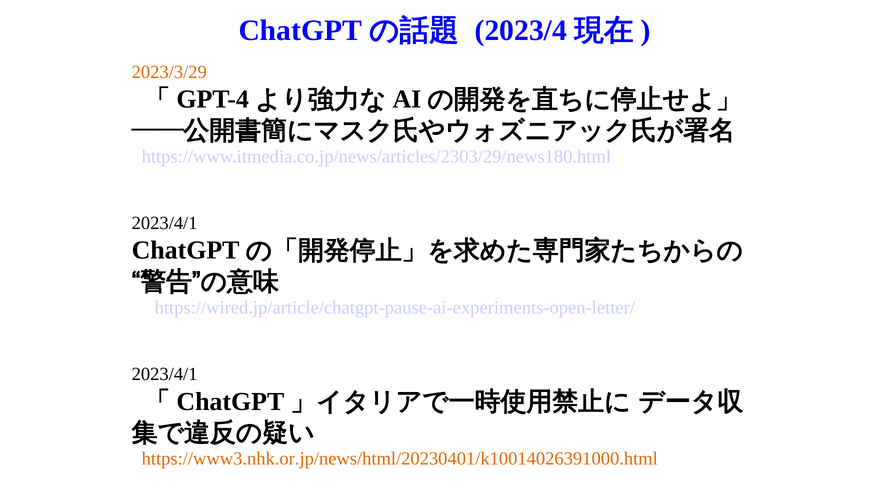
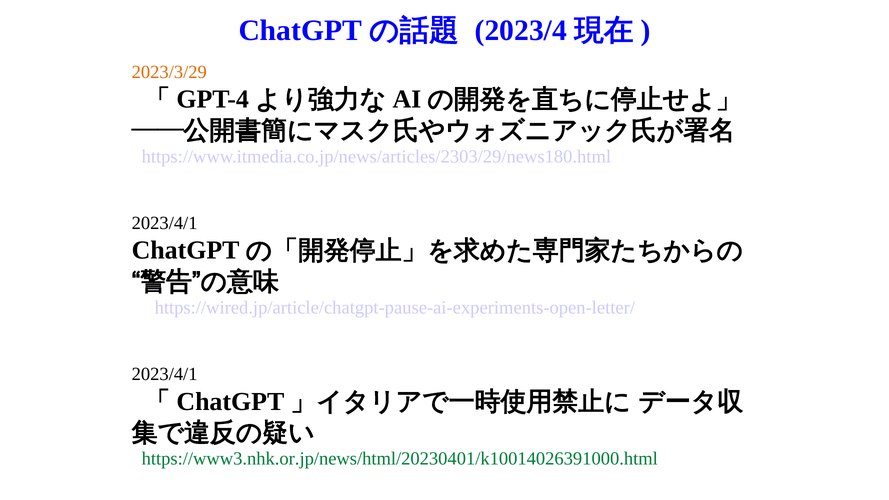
https://www3.nhk.or.jp/news/html/20230401/k10014026391000.html colour: orange -> green (400, 459)
